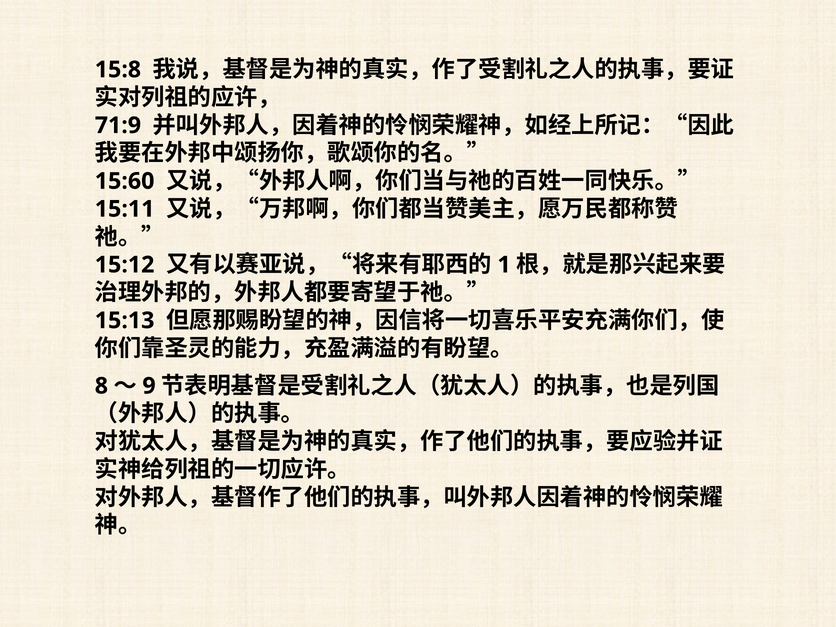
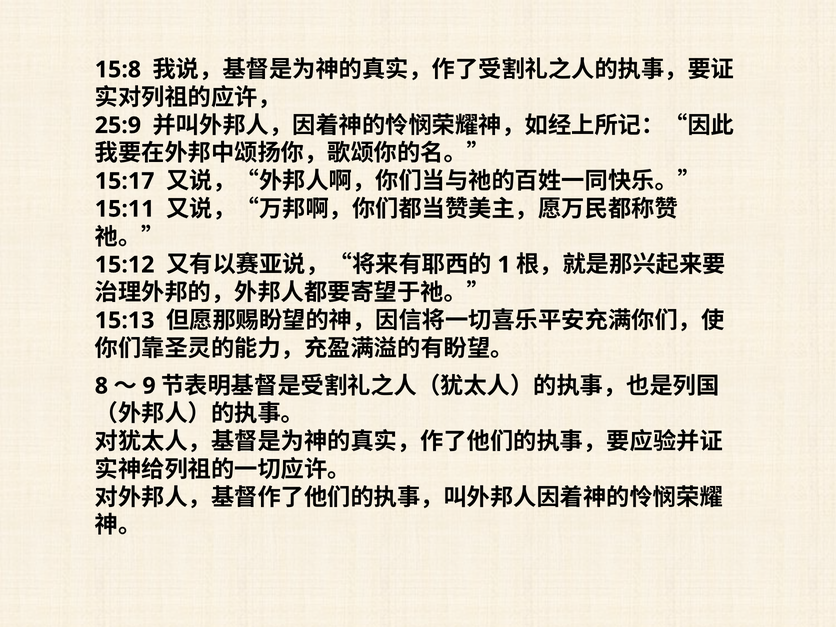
71:9: 71:9 -> 25:9 (118, 125)
15:60: 15:60 -> 15:17 (125, 181)
